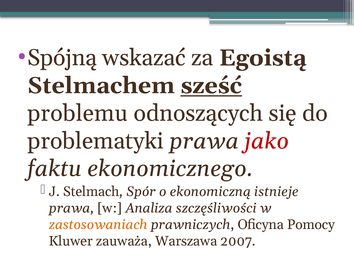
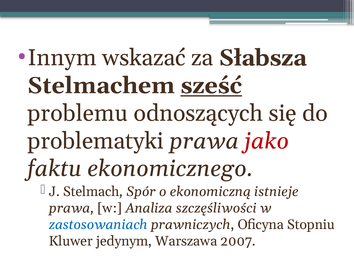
Spójną: Spójną -> Innym (62, 58)
Egoistą: Egoistą -> Słabsza (263, 58)
zastosowaniach colour: orange -> blue (98, 225)
Pomocy: Pomocy -> Stopniu (311, 225)
zauważa: zauważa -> jedynym (124, 241)
